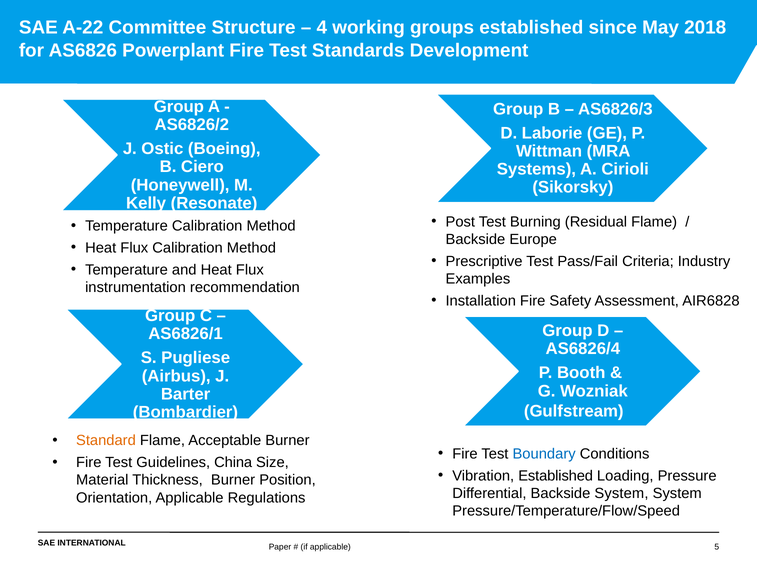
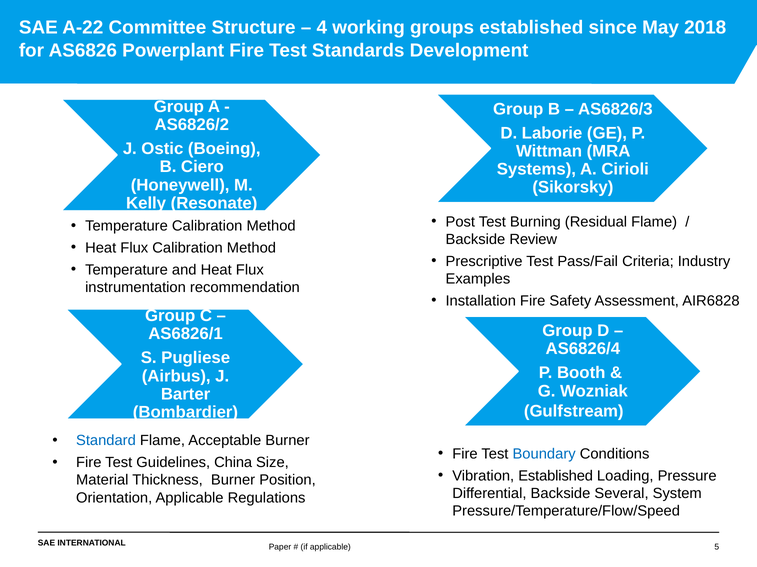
Europe: Europe -> Review (533, 240)
Standard colour: orange -> blue (106, 441)
Backside System: System -> Several (622, 494)
